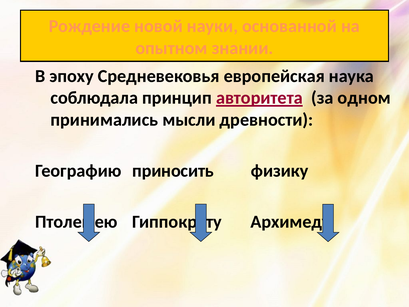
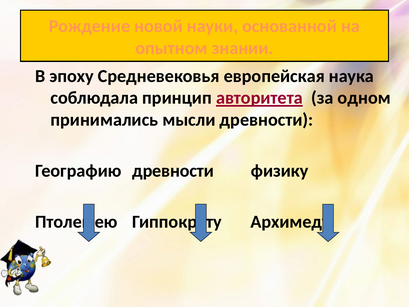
Географию приносить: приносить -> древности (173, 171)
